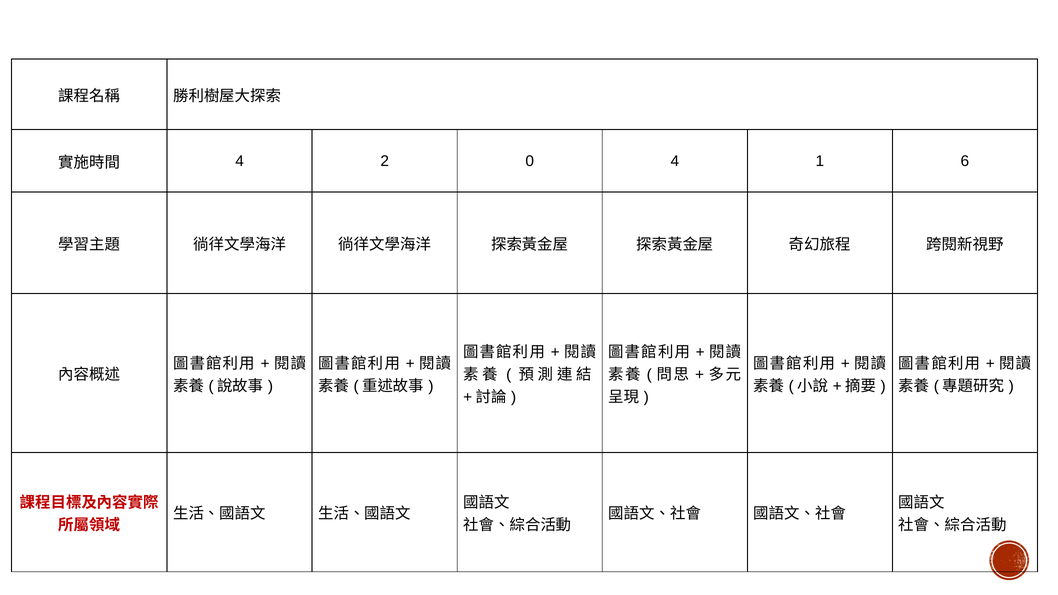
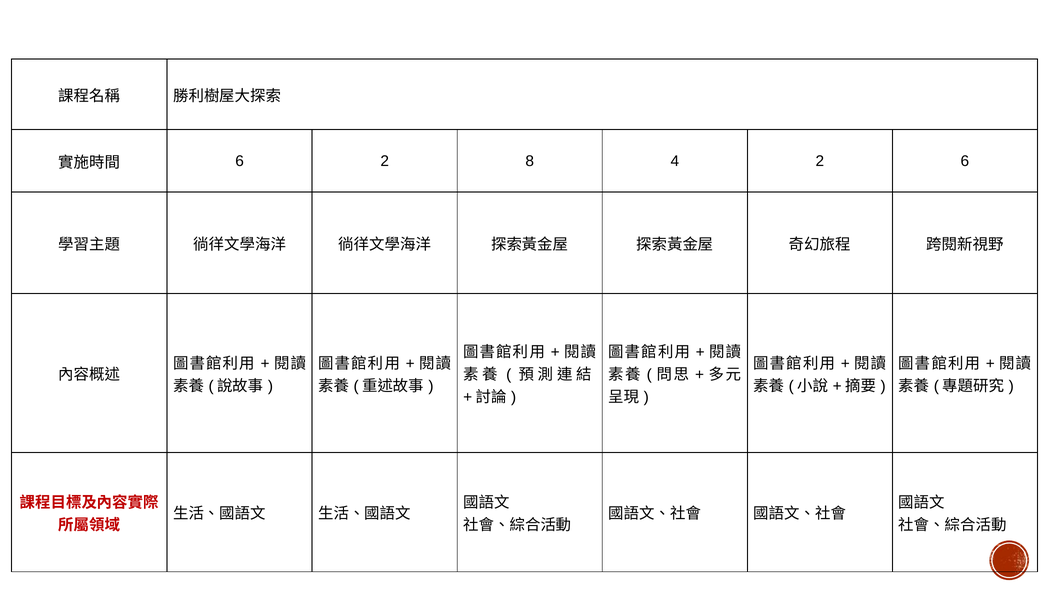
4: 4 -> 6 (240, 161)
0: 0 -> 8 (530, 161)
4 1: 1 -> 2 (820, 161)
